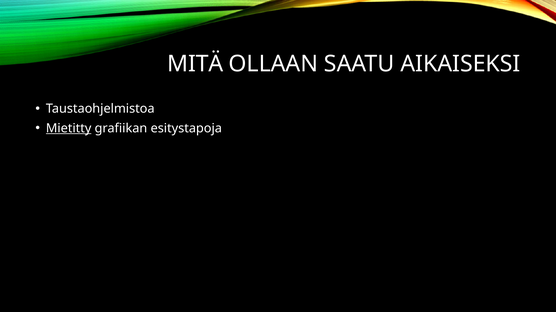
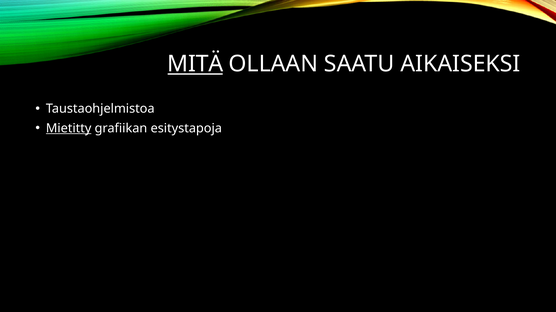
MITÄ underline: none -> present (195, 64)
